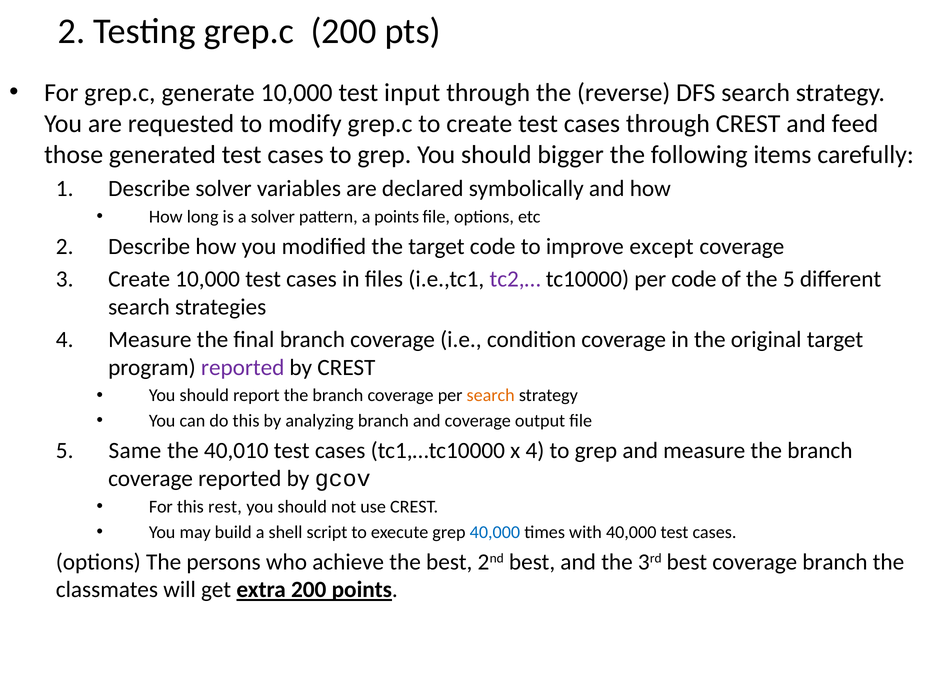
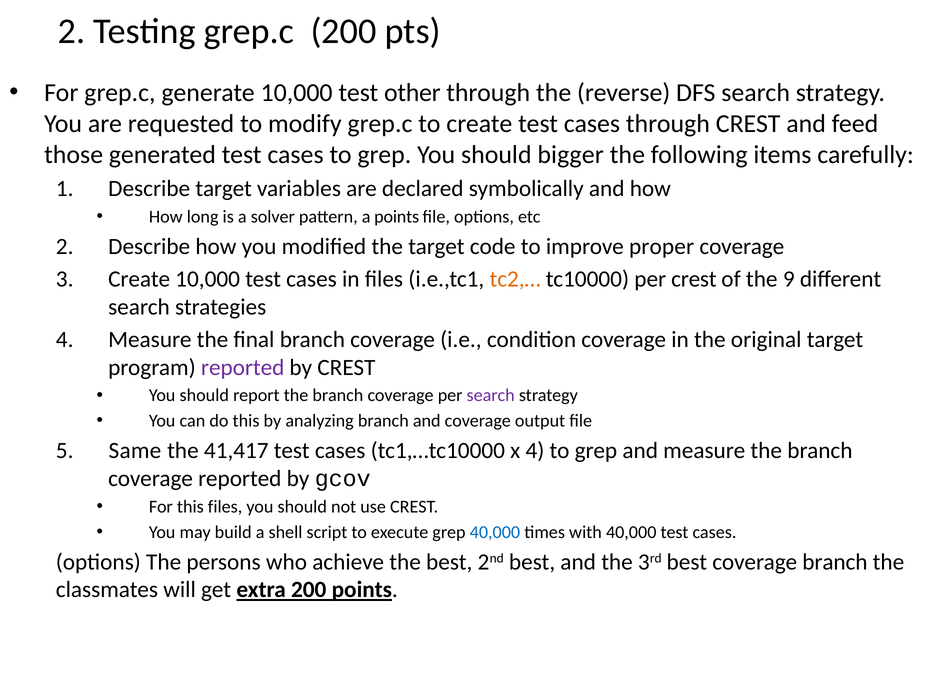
input: input -> other (412, 93)
Describe solver: solver -> target (224, 189)
except: except -> proper (662, 247)
tc2,… colour: purple -> orange (515, 279)
per code: code -> crest (694, 279)
the 5: 5 -> 9 (789, 279)
search colour: orange -> purple (491, 396)
40,010: 40,010 -> 41,417 (236, 451)
this rest: rest -> files (225, 507)
